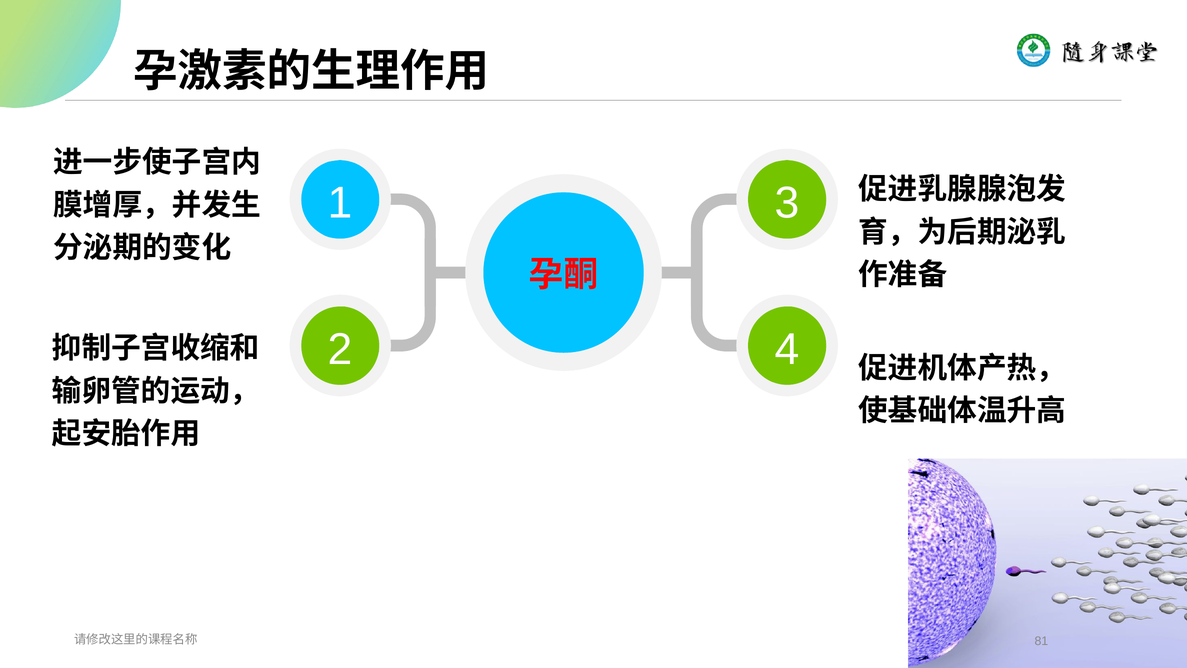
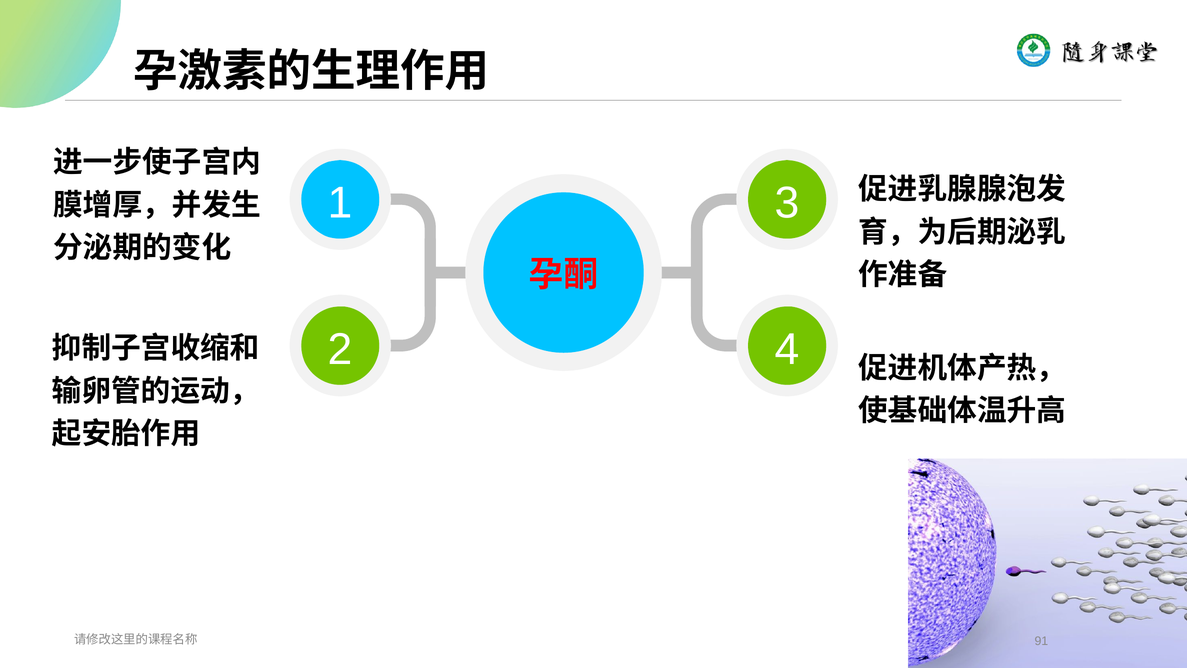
81: 81 -> 91 (1041, 641)
